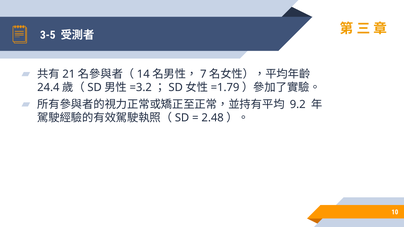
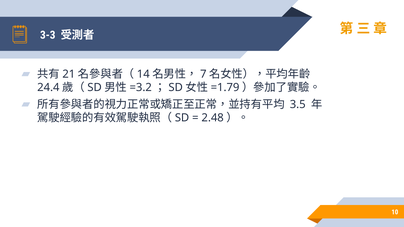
3-5: 3-5 -> 3-3 (48, 35)
9.2: 9.2 -> 3.5 (298, 104)
